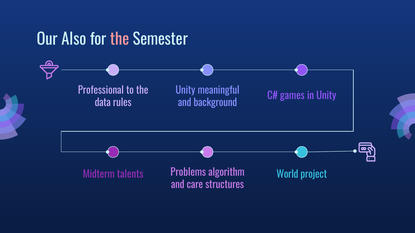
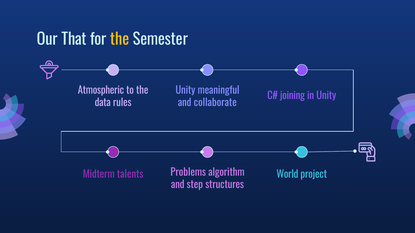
Also: Also -> That (74, 39)
the colour: pink -> yellow (120, 39)
Professional: Professional -> Atmospheric (101, 90)
games: games -> joining (292, 96)
background: background -> collaborate (215, 103)
care: care -> step (195, 185)
